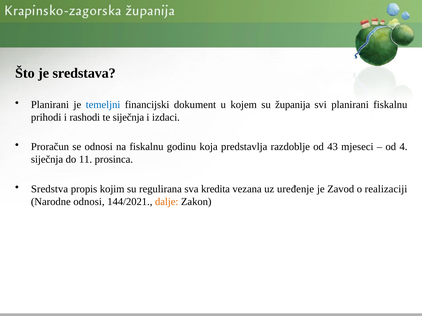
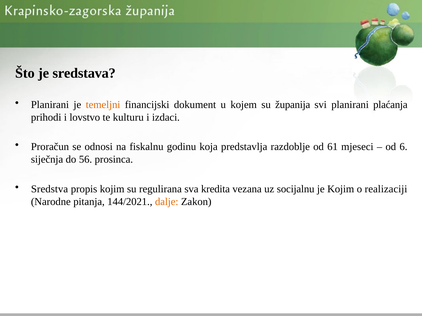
temeljni colour: blue -> orange (103, 105)
planirani fiskalnu: fiskalnu -> plaćanja (390, 105)
rashodi: rashodi -> lovstvo (85, 118)
te siječnja: siječnja -> kulturu (128, 118)
43: 43 -> 61 (333, 147)
4: 4 -> 6 (403, 147)
11: 11 -> 56 (86, 160)
uređenje: uređenje -> socijalnu (296, 189)
je Zavod: Zavod -> Kojim (341, 189)
Narodne odnosi: odnosi -> pitanja (89, 202)
